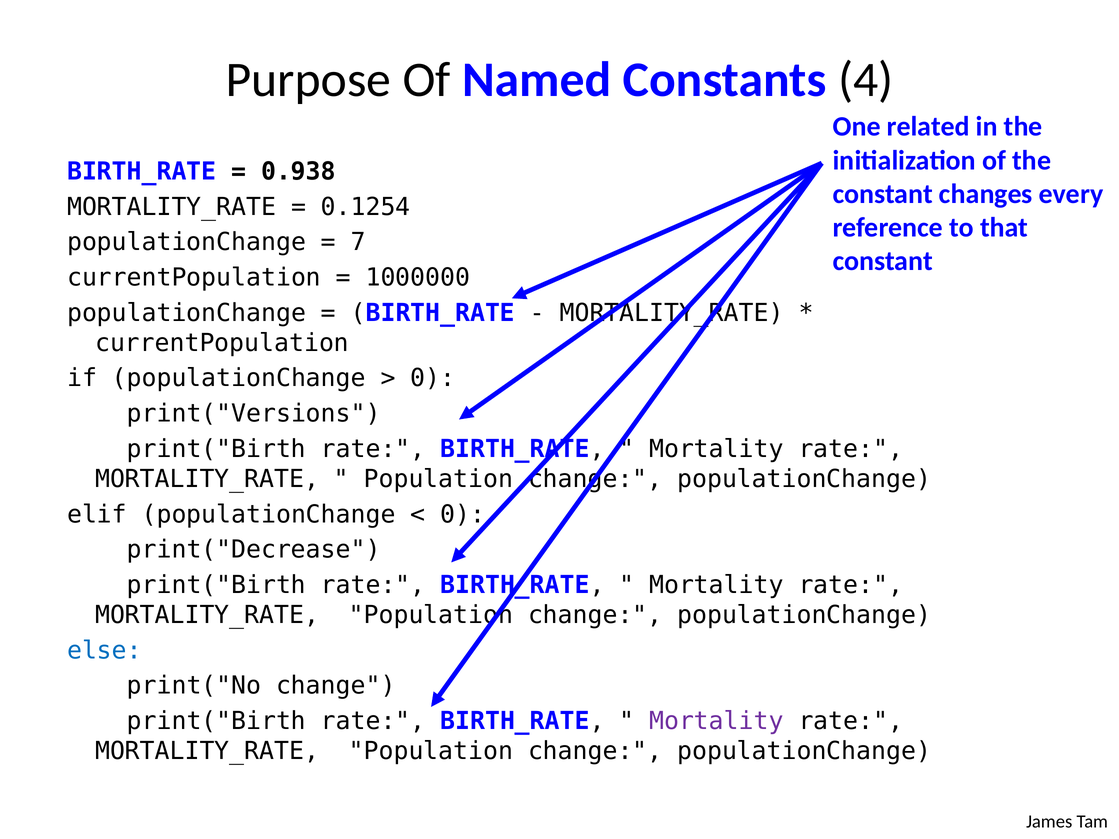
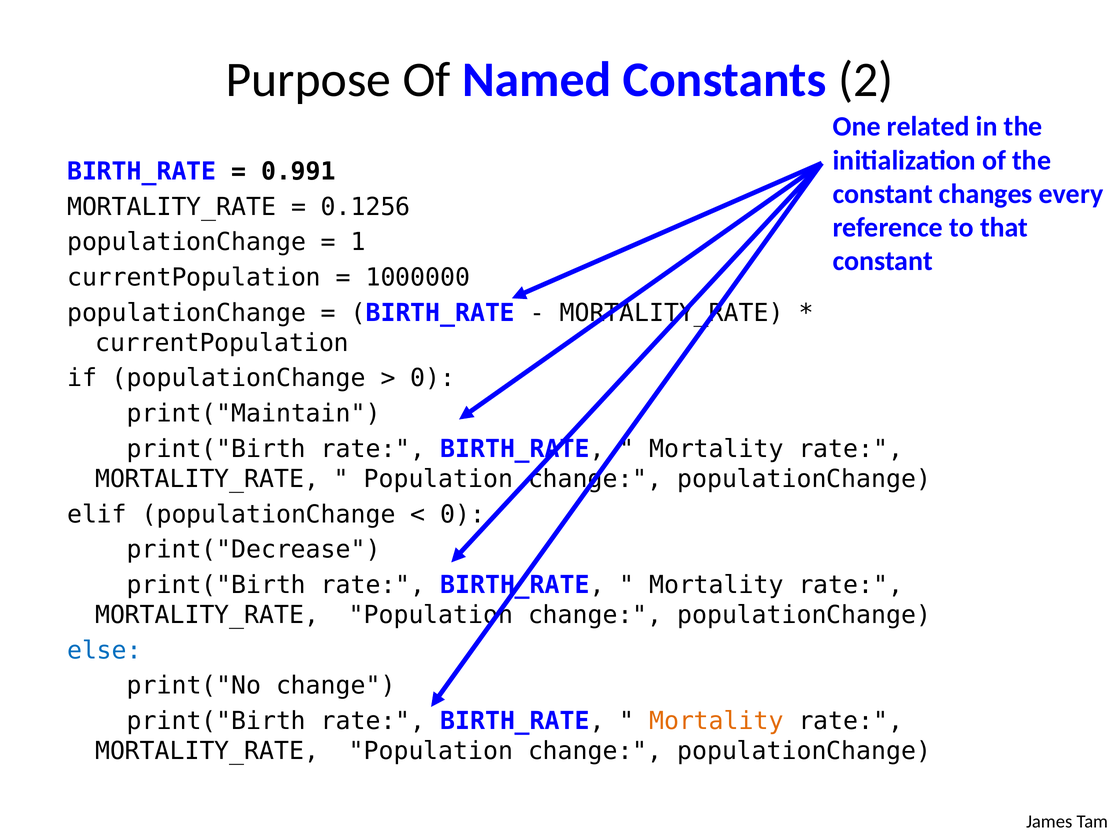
4: 4 -> 2 (866, 80)
0.938: 0.938 -> 0.991 (298, 171)
0.1254: 0.1254 -> 0.1256 (366, 207)
7: 7 -> 1 (358, 242)
print("Versions: print("Versions -> print("Maintain (254, 414)
Mortality colour: purple -> orange (716, 721)
